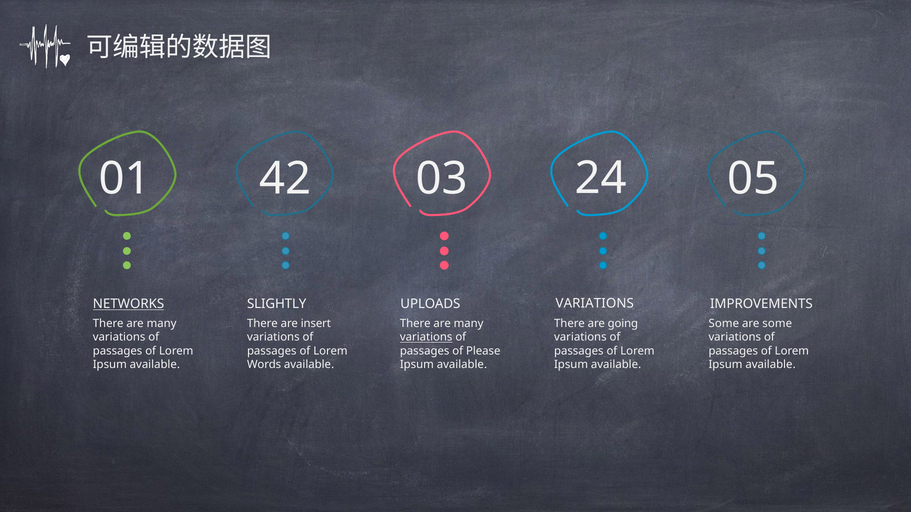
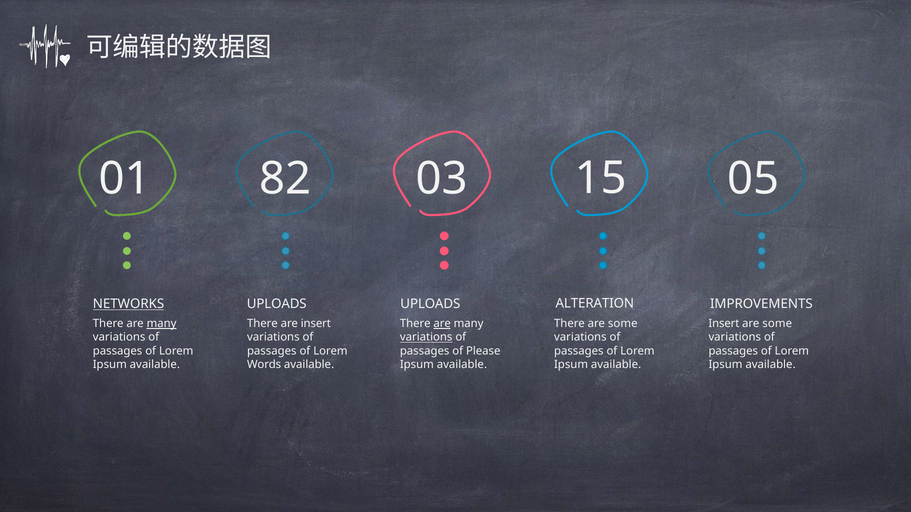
42: 42 -> 82 (285, 179)
24: 24 -> 15 (601, 178)
VARIATIONS: VARIATIONS -> ALTERATION (595, 304)
SLIGHTLY: SLIGHTLY -> UPLOADS (277, 304)
many underline: none -> present (162, 324)
are underline: none -> present (442, 324)
There are going: going -> some (623, 324)
Some: Some -> Insert (724, 324)
